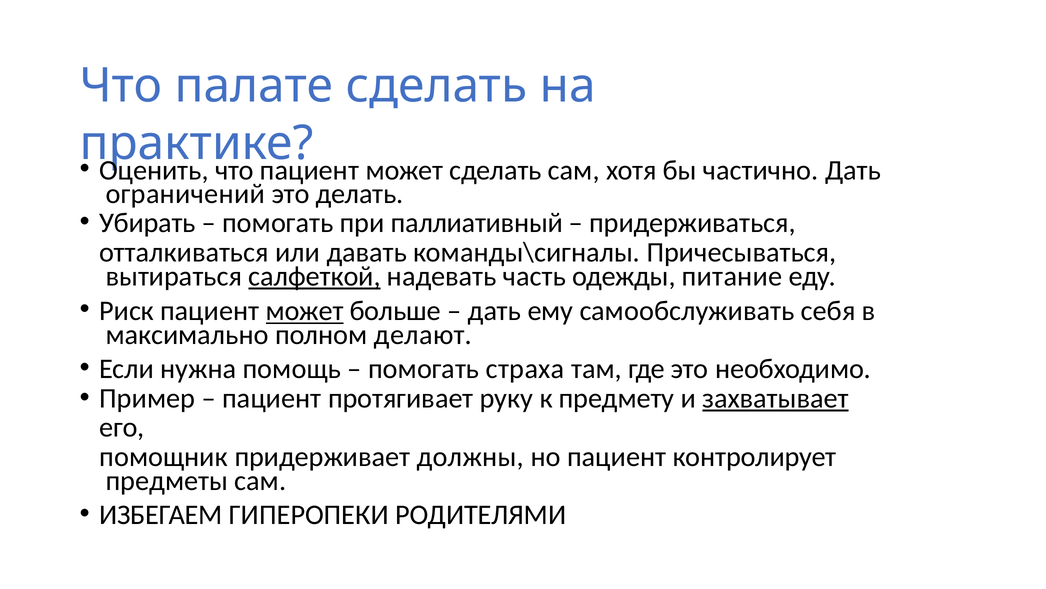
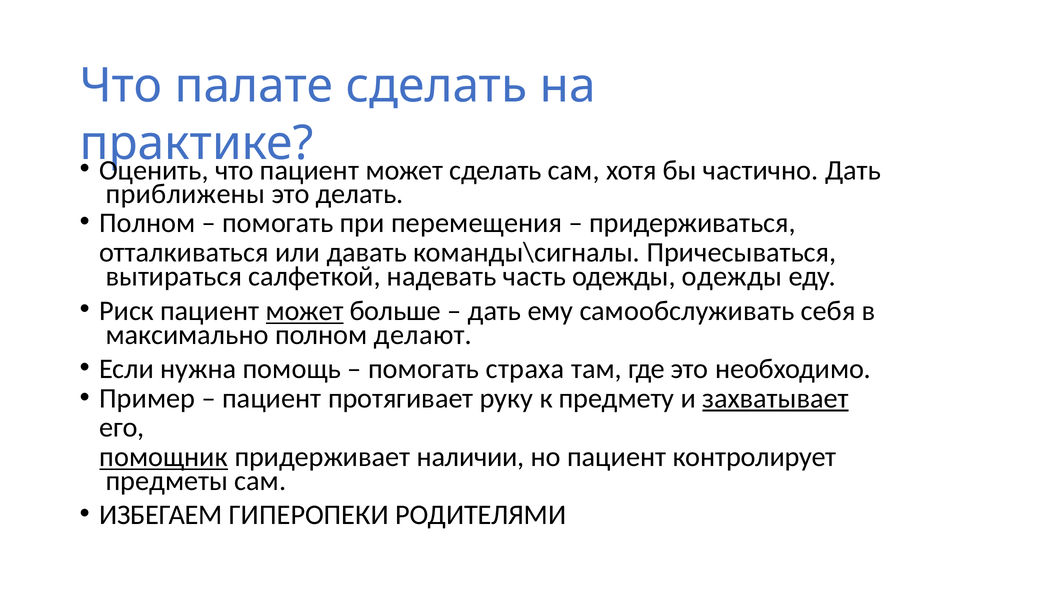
ограничений: ограничений -> приближены (185, 194)
Убирать: Убирать -> Полном (147, 222)
паллиативный: паллиативный -> перемещения (477, 222)
салфеткой underline: present -> none (315, 276)
одежды питание: питание -> одежды (732, 276)
помощник underline: none -> present (164, 457)
должны: должны -> наличии (471, 457)
